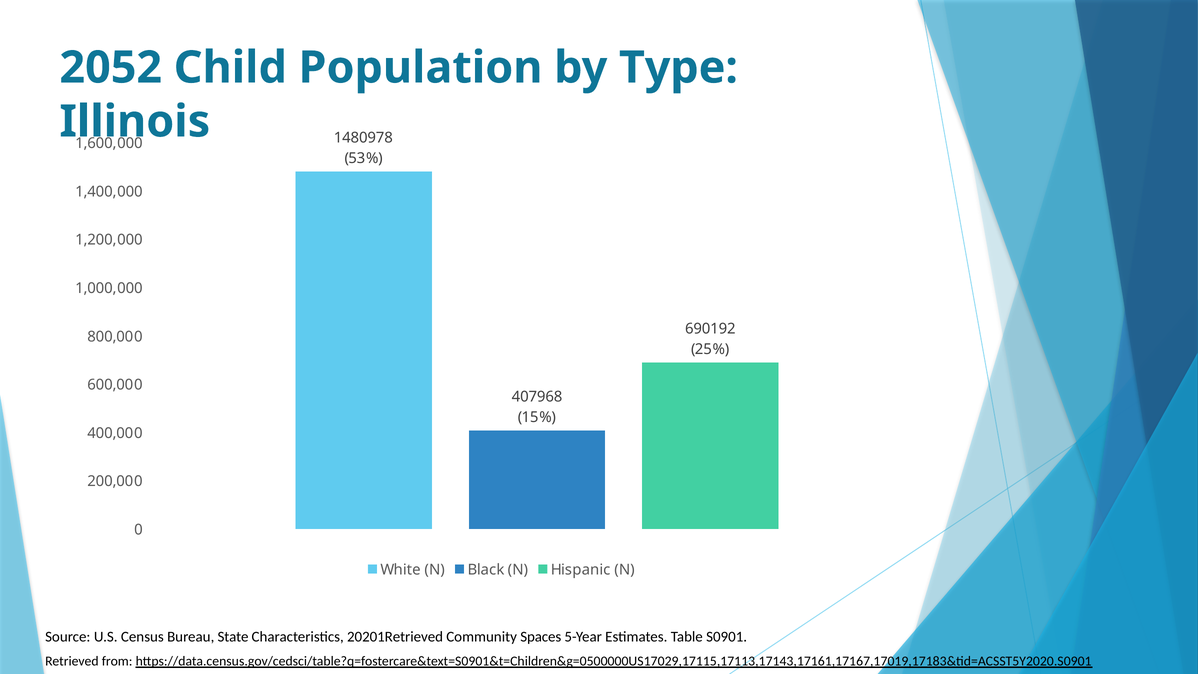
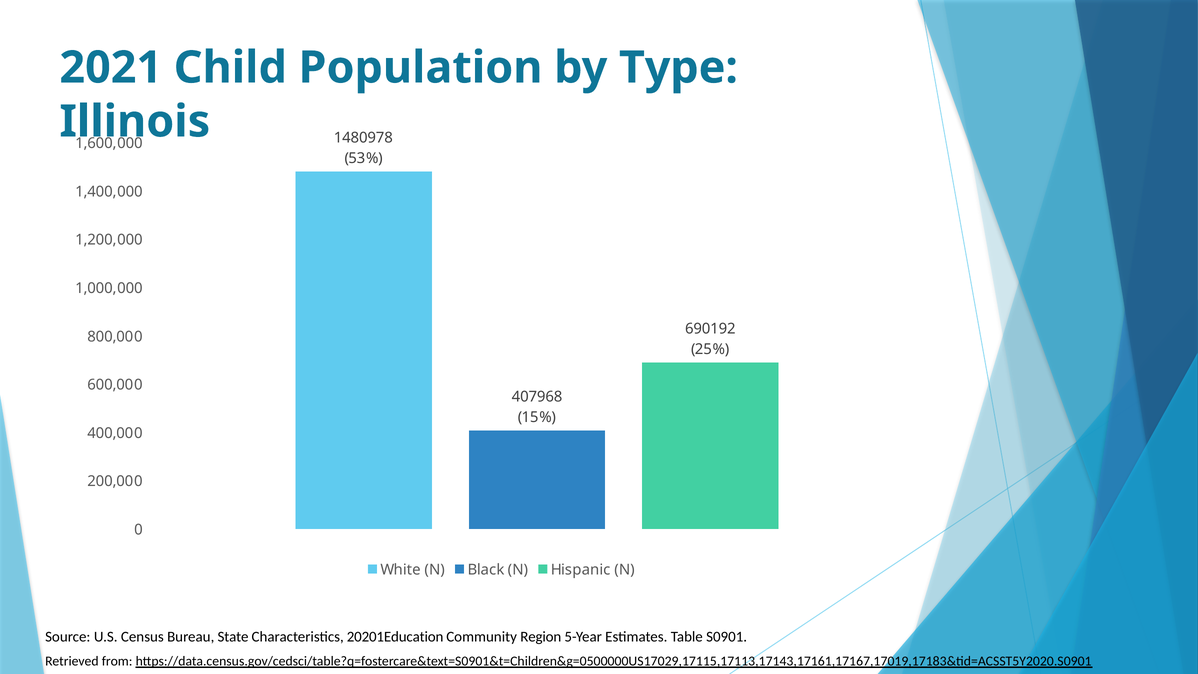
2052: 2052 -> 2021 (111, 68)
20201Retrieved: 20201Retrieved -> 20201Education (395, 636)
Spaces: Spaces -> Region (541, 636)
